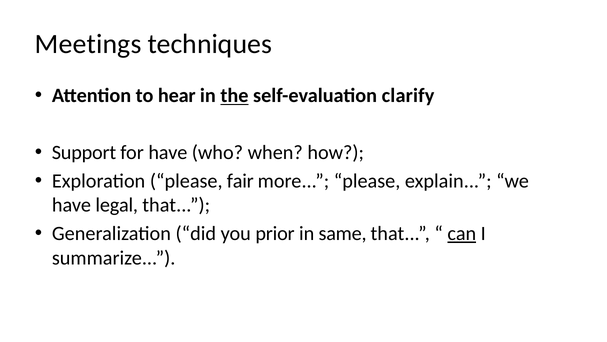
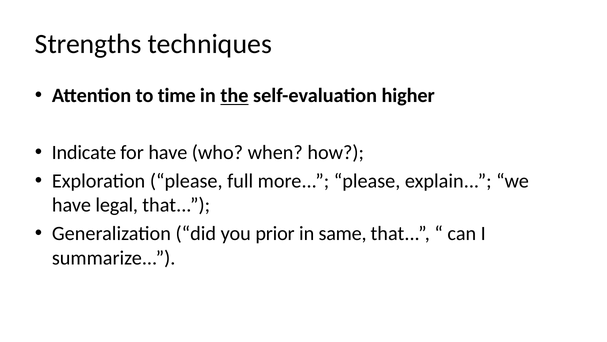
Meetings: Meetings -> Strengths (88, 44)
hear: hear -> time (177, 96)
clarify: clarify -> higher (408, 96)
Support: Support -> Indicate (84, 152)
fair: fair -> full (240, 181)
can underline: present -> none (462, 233)
